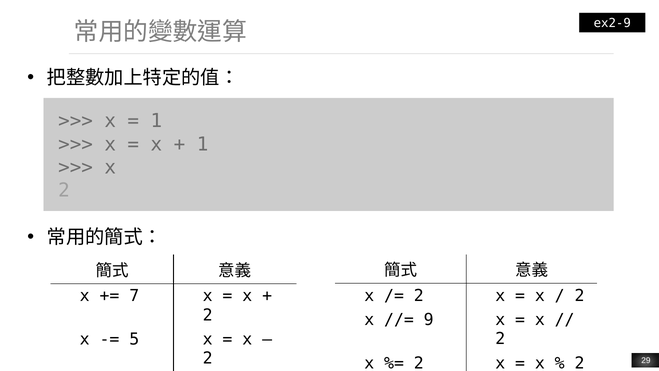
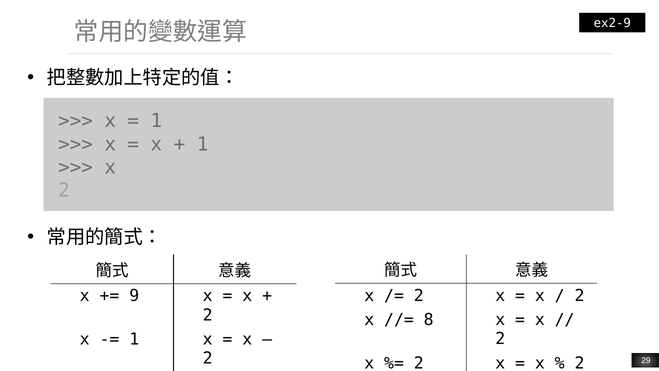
7: 7 -> 9 (134, 296)
9: 9 -> 8 (429, 320)
5: 5 -> 1 (134, 339)
